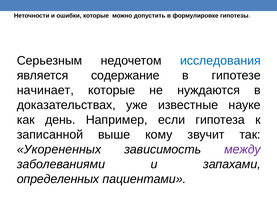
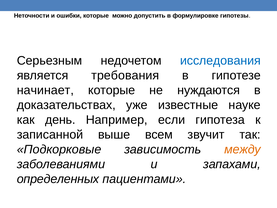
содержание: содержание -> требования (125, 75)
кому: кому -> всем (159, 135)
Укорененных: Укорененных -> Подкорковые (59, 149)
между colour: purple -> orange (242, 149)
